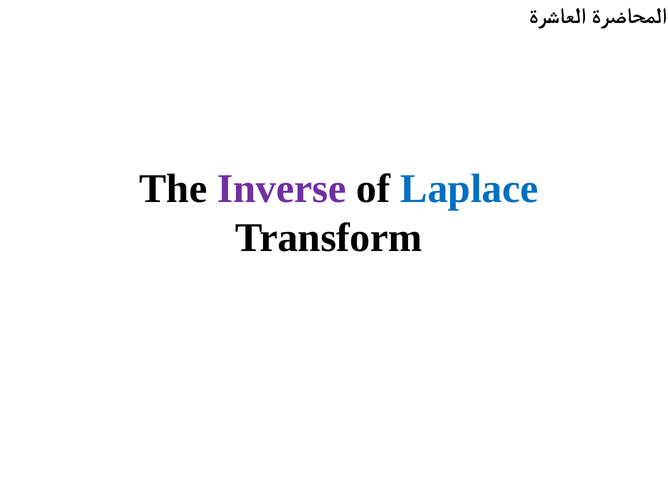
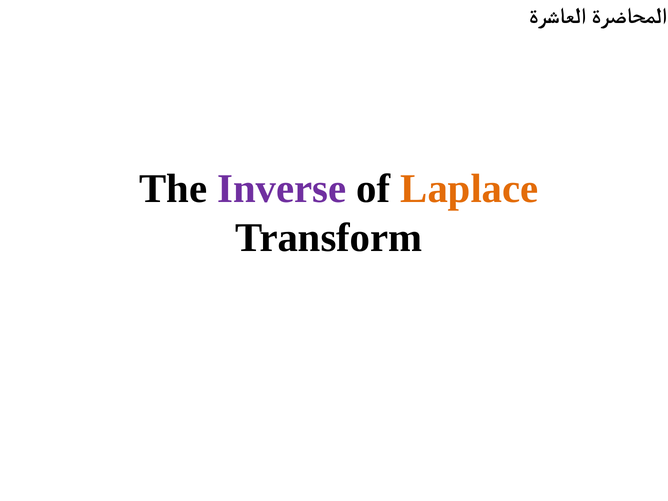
Laplace colour: blue -> orange (469, 189)
